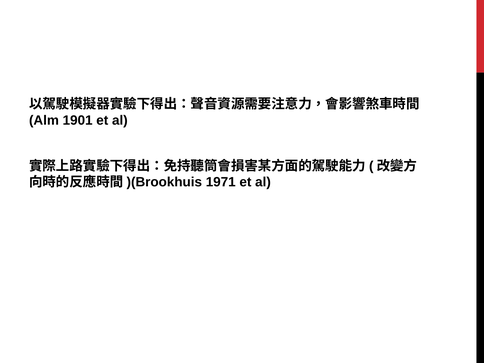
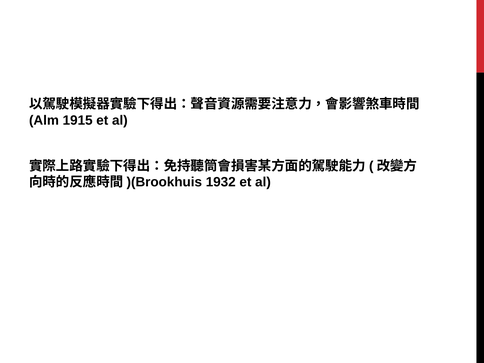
1901: 1901 -> 1915 (78, 120)
1971: 1971 -> 1932 (221, 182)
